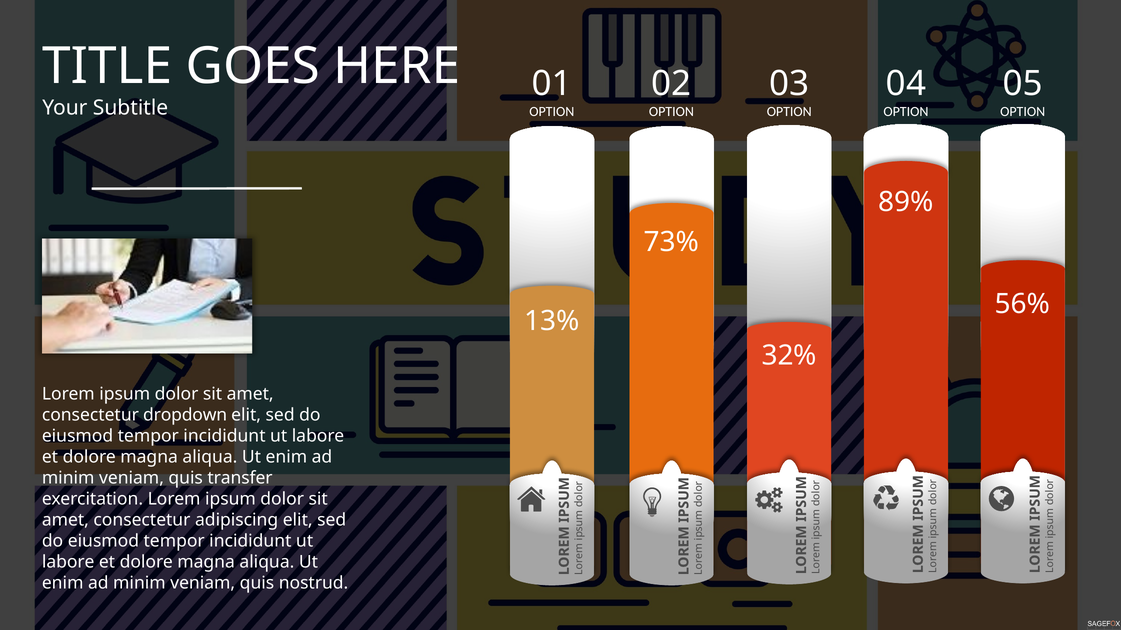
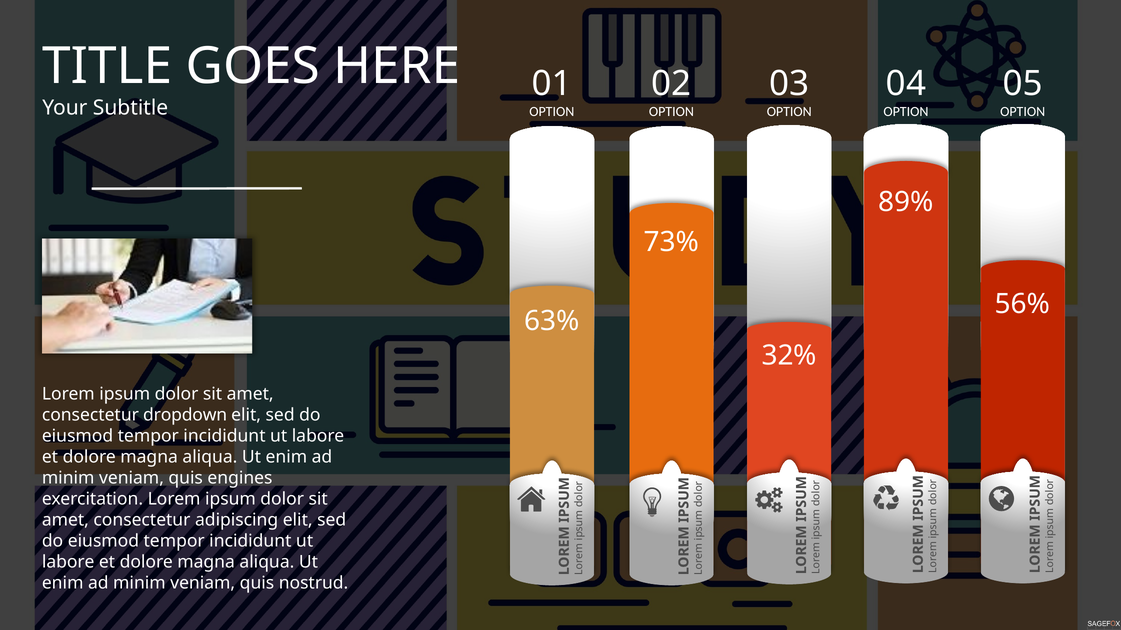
13%: 13% -> 63% (552, 321)
transfer: transfer -> engines (240, 479)
